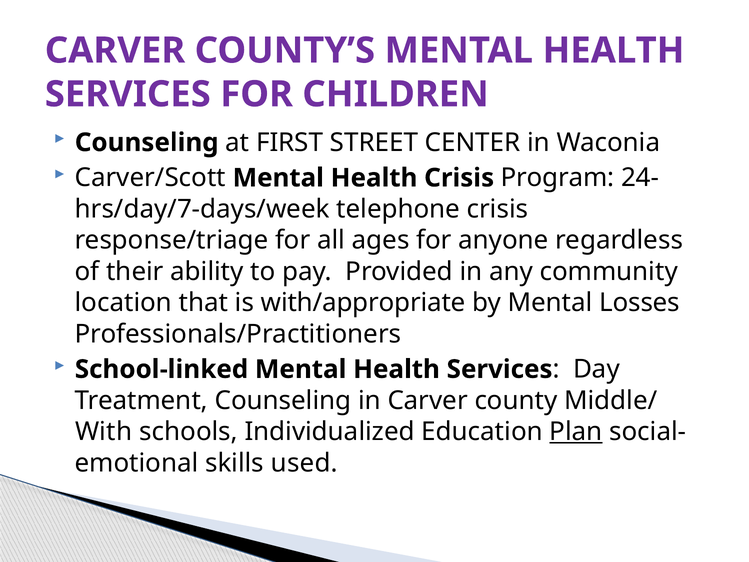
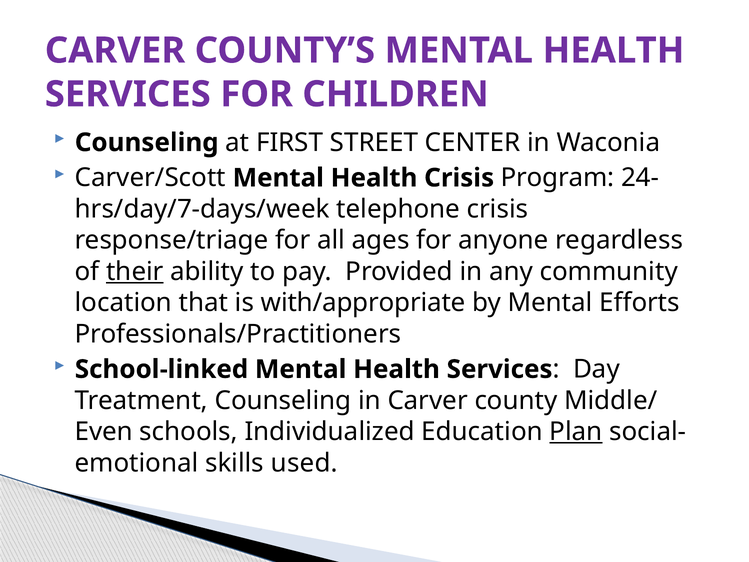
their underline: none -> present (135, 271)
Losses: Losses -> Efforts (639, 303)
With: With -> Even (104, 432)
